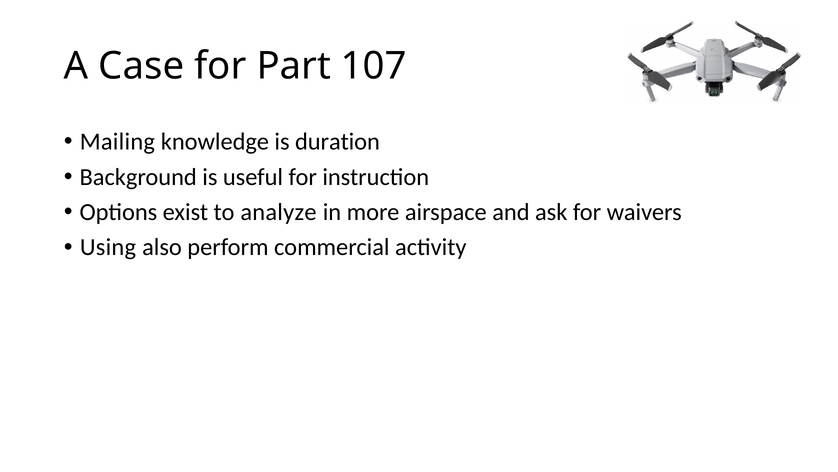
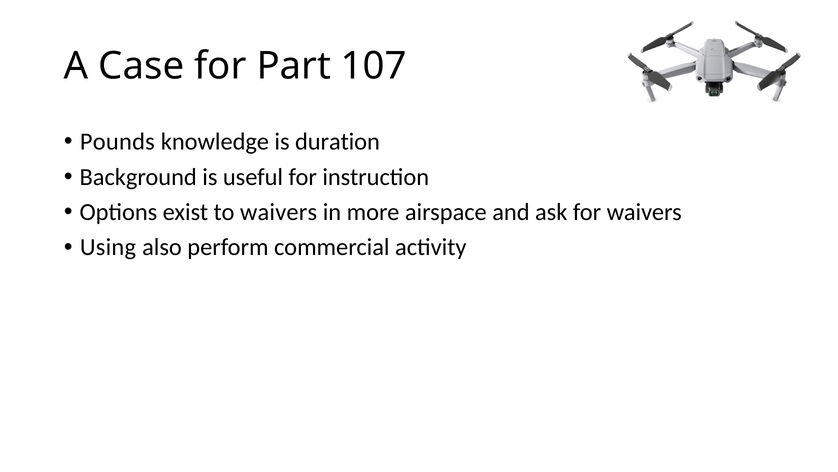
Mailing: Mailing -> Pounds (117, 142)
to analyze: analyze -> waivers (278, 212)
